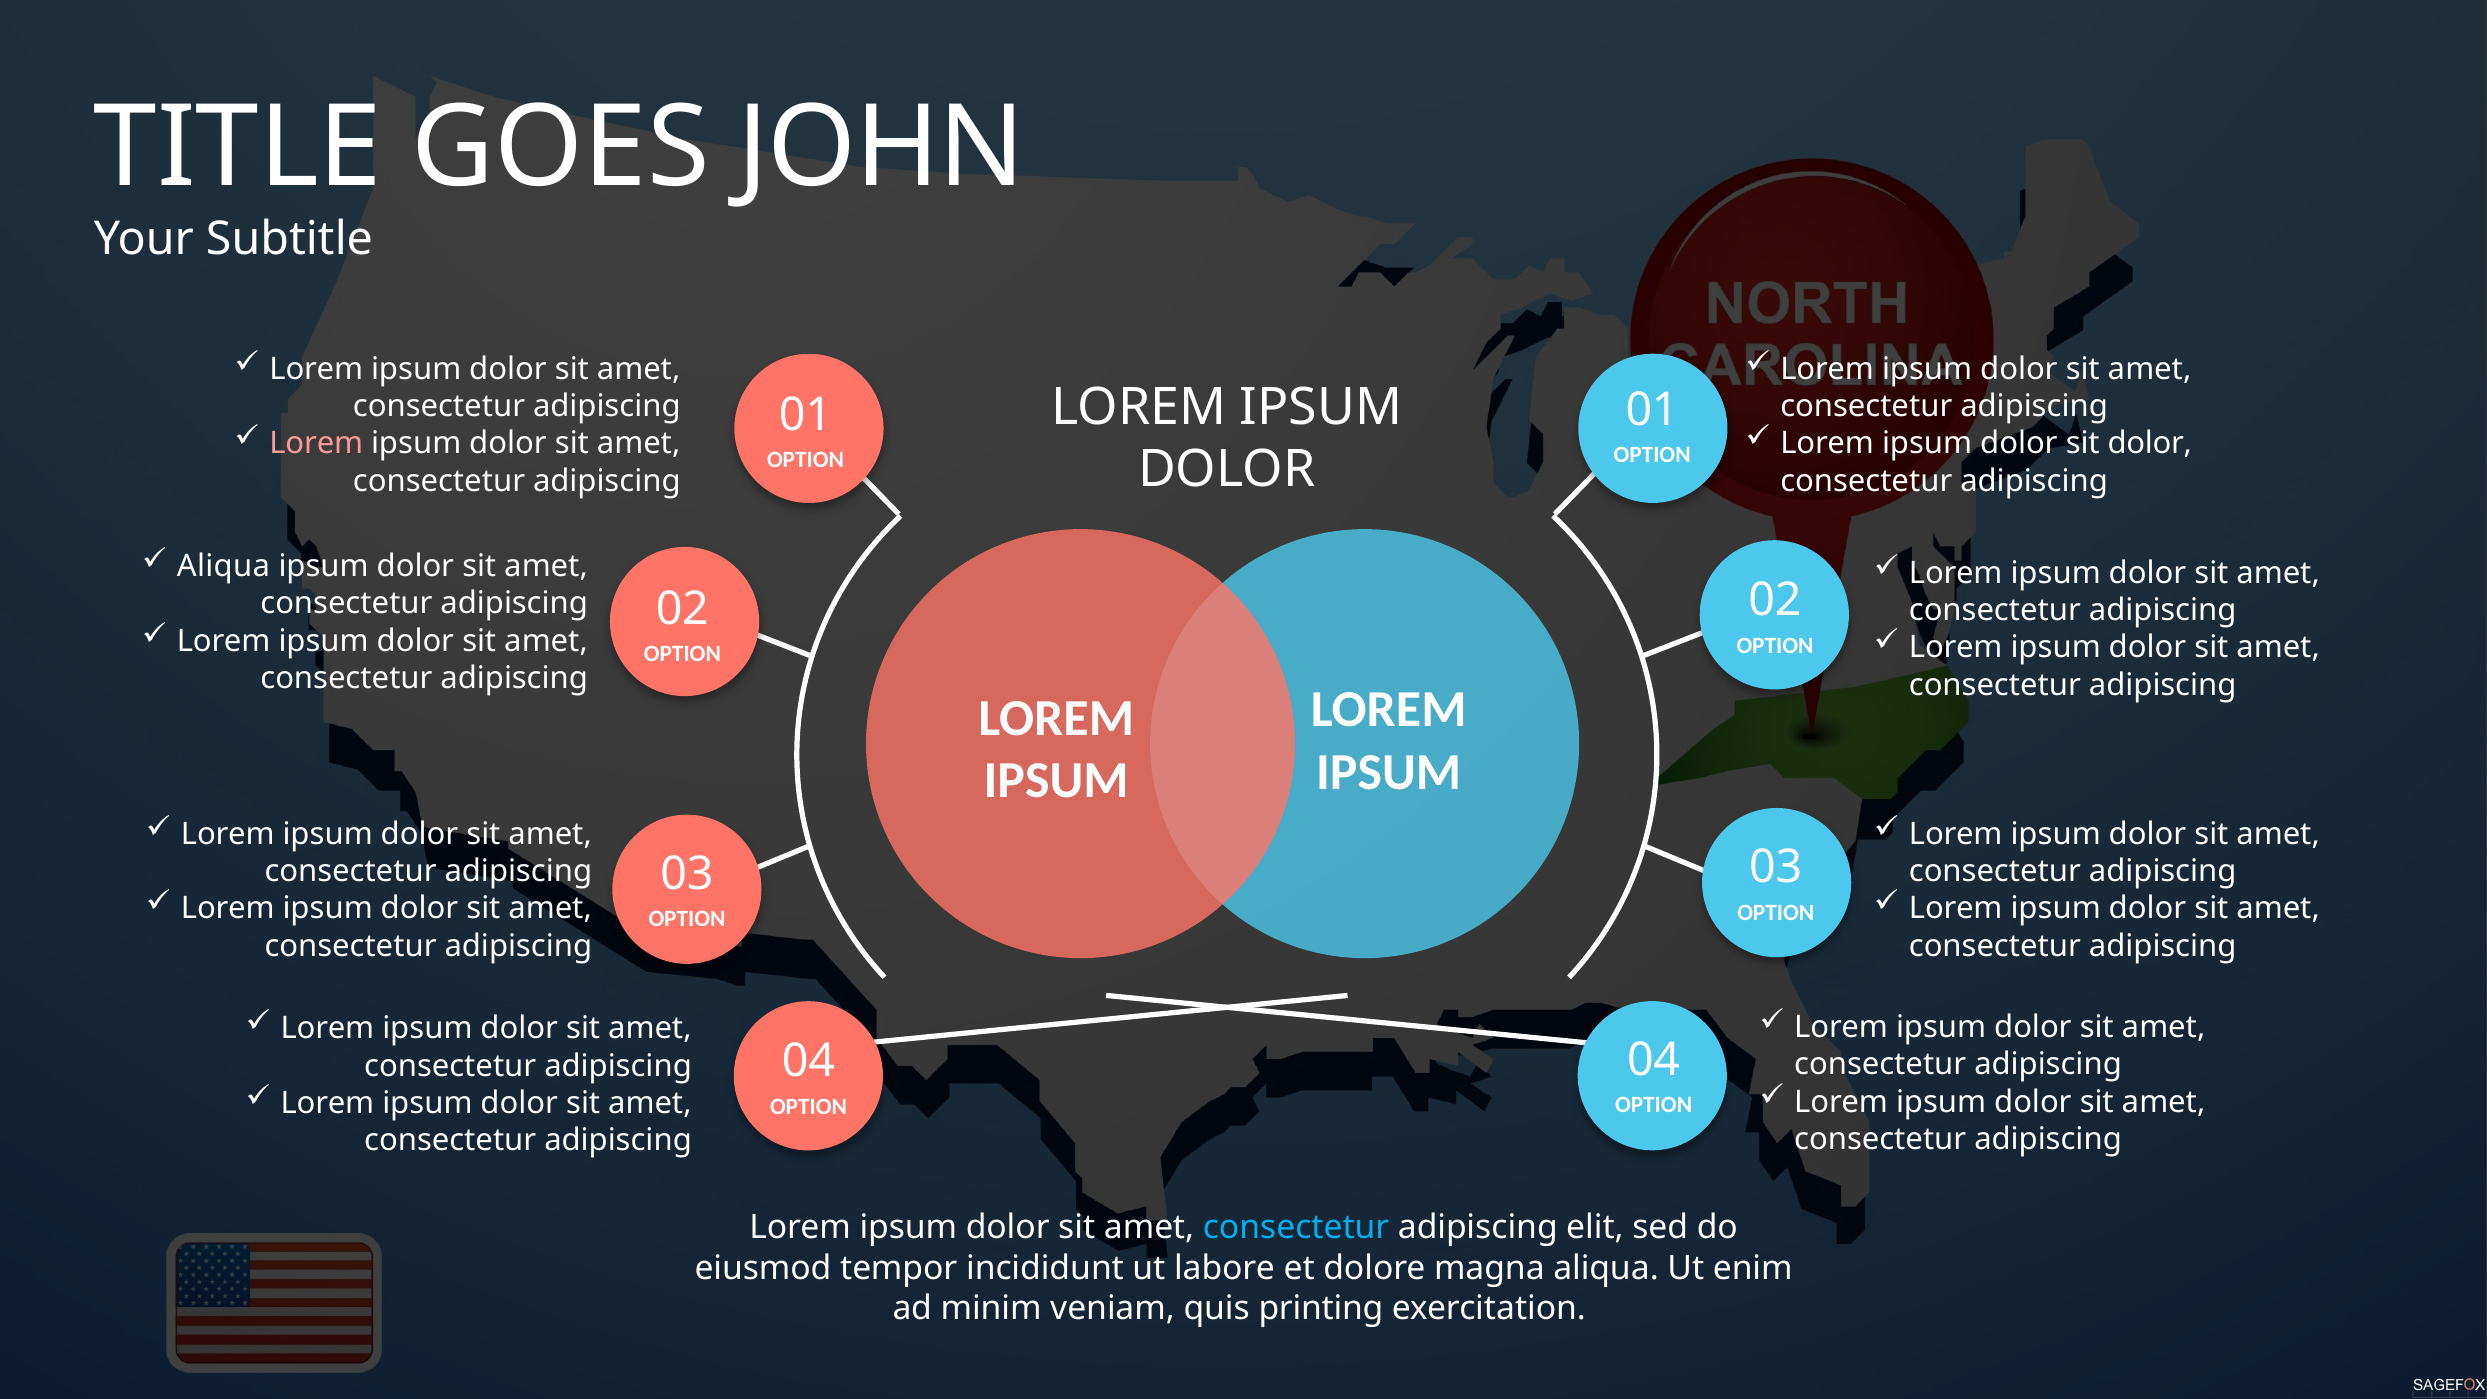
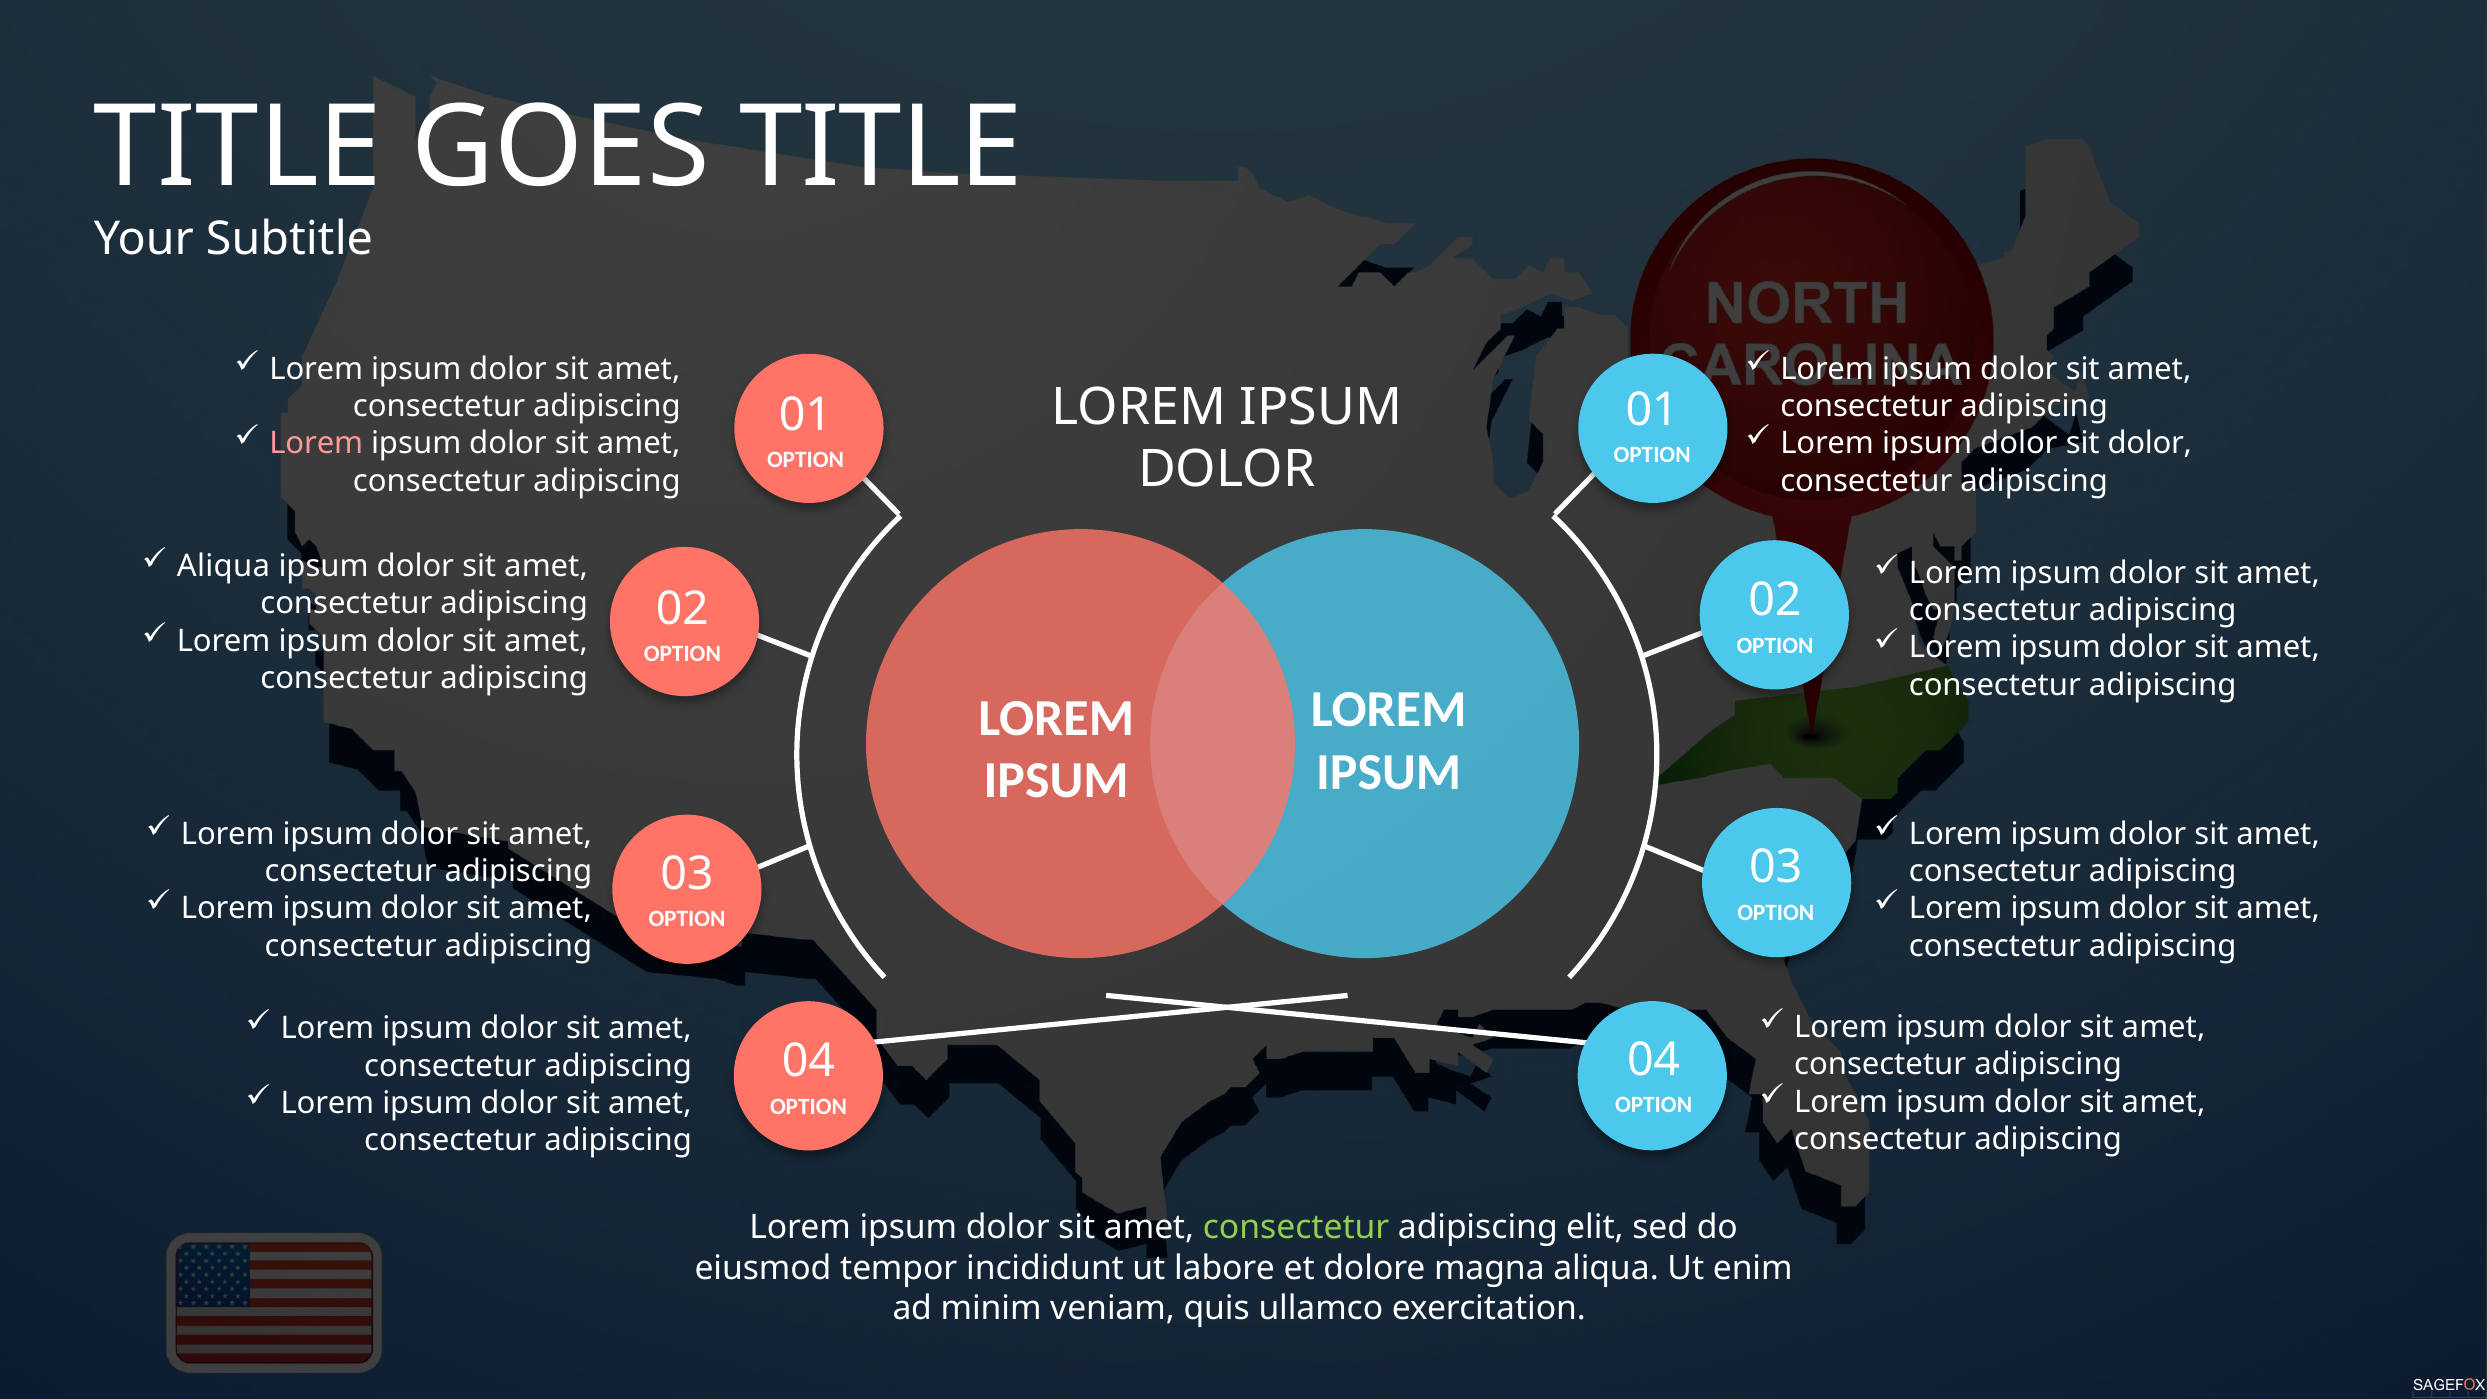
GOES JOHN: JOHN -> TITLE (881, 148)
consectetur colour: light blue -> light green (1296, 1227)
printing: printing -> ullamco (1321, 1308)
